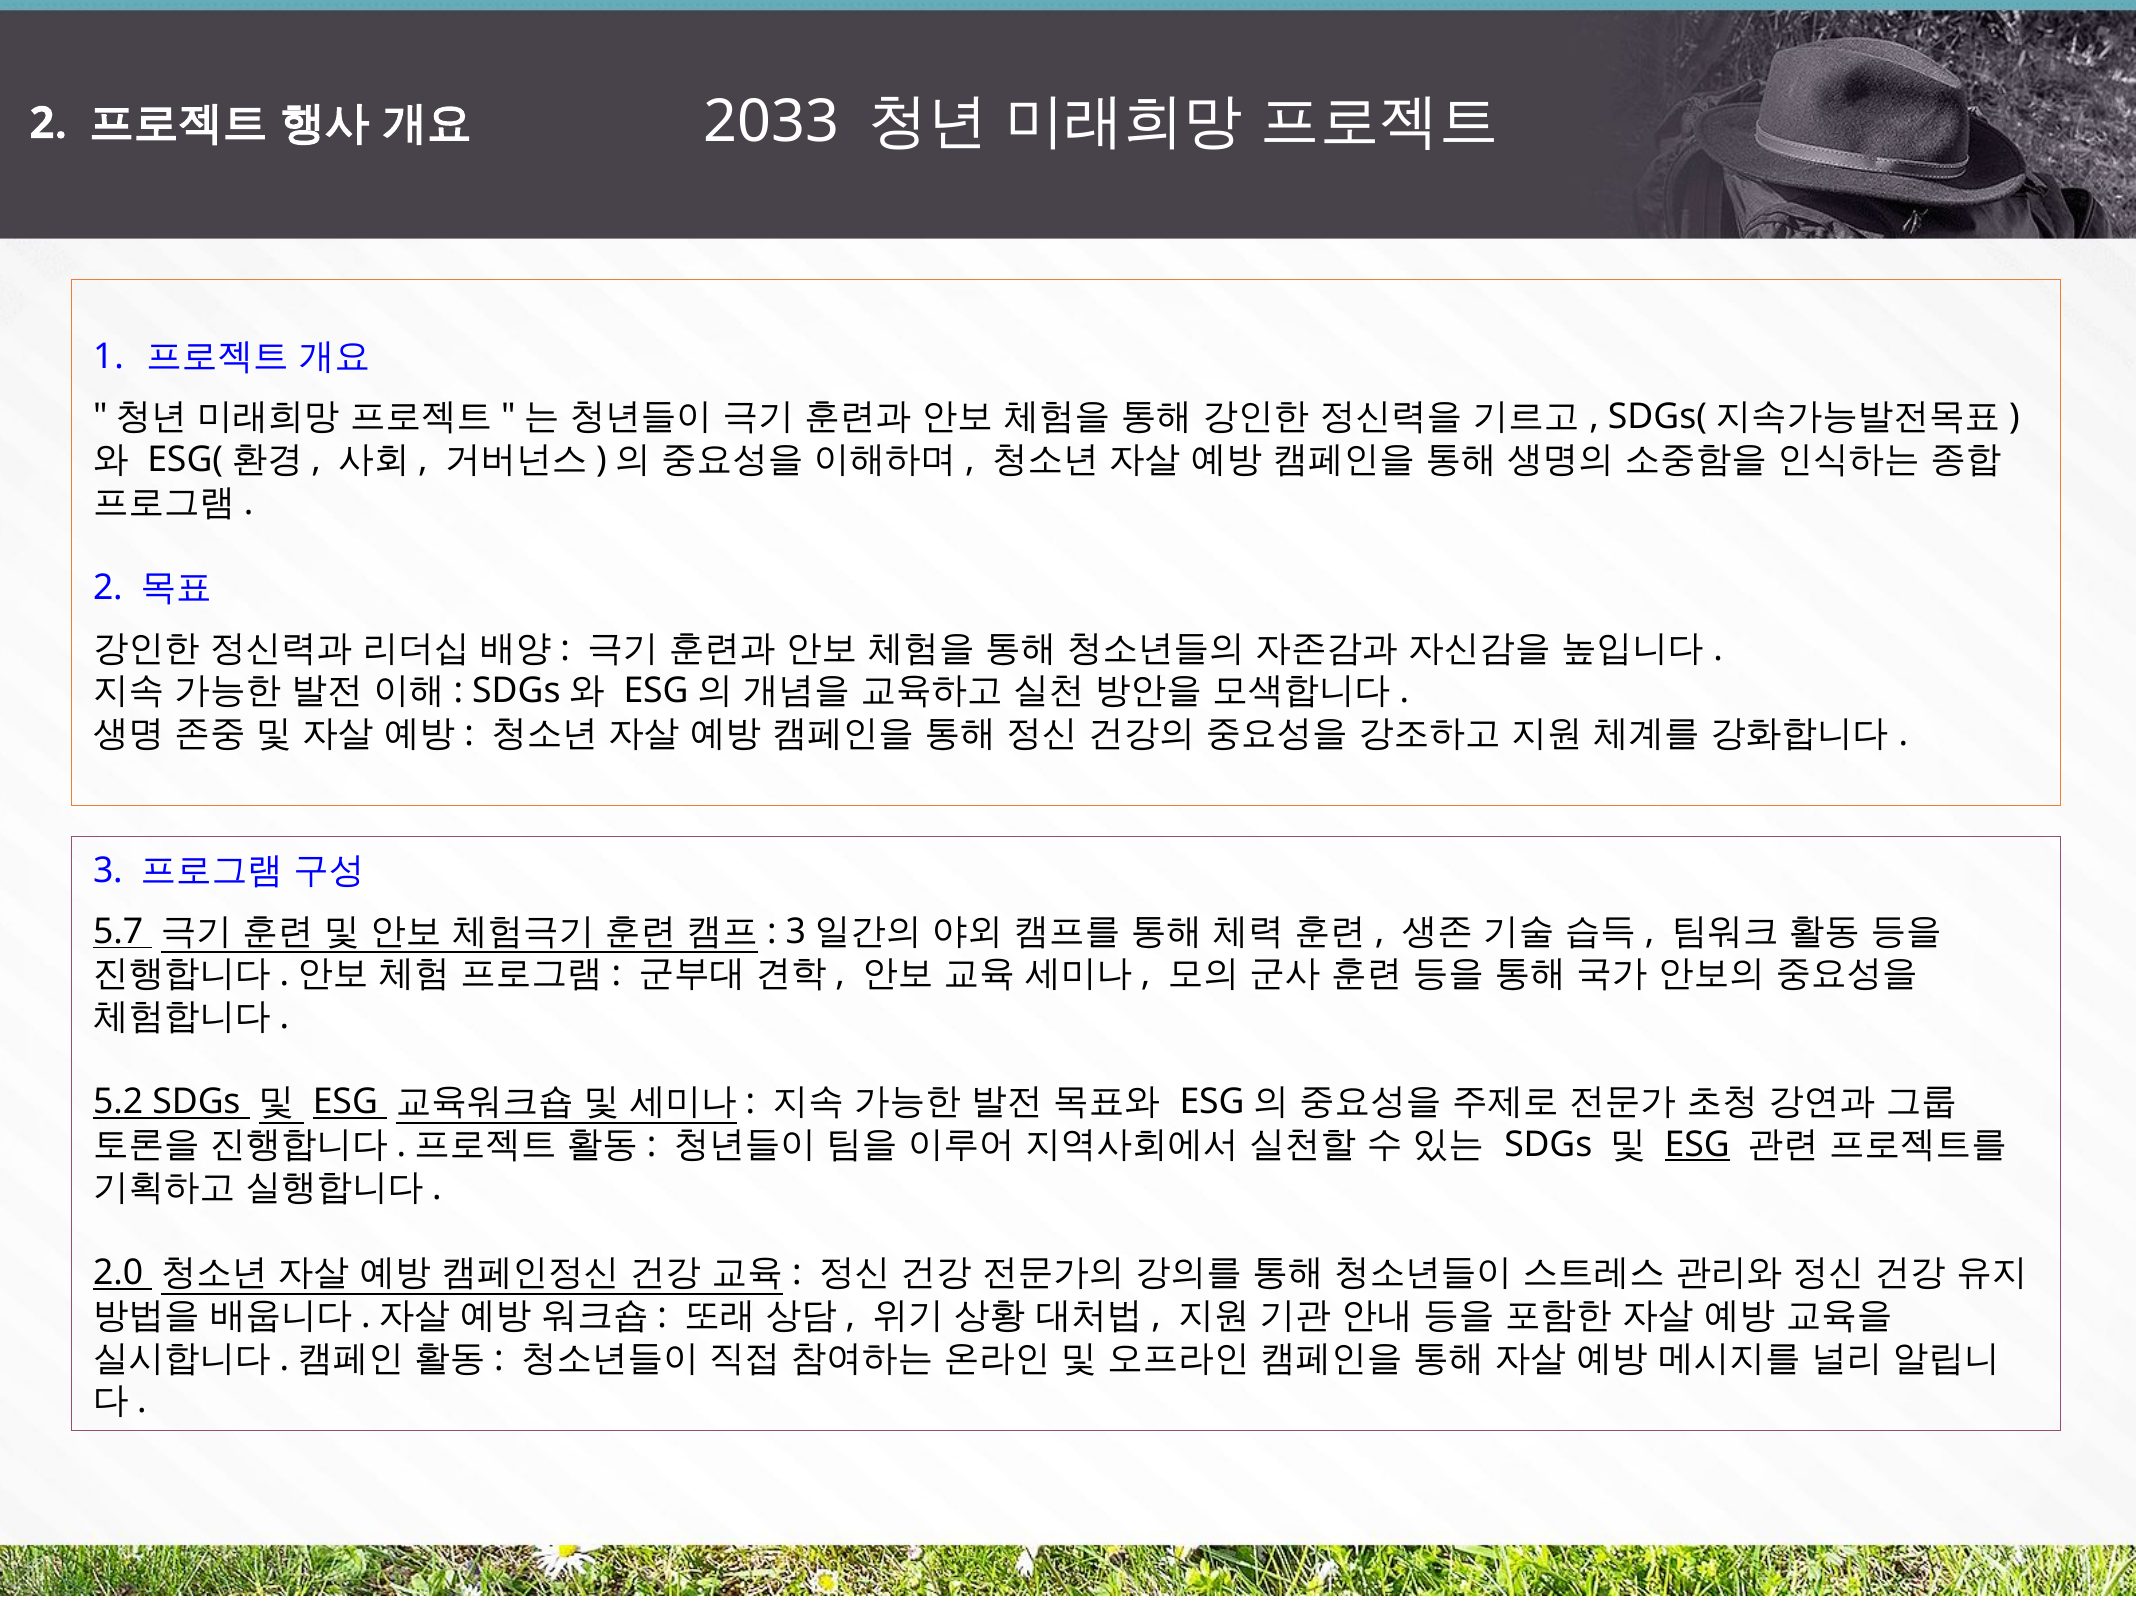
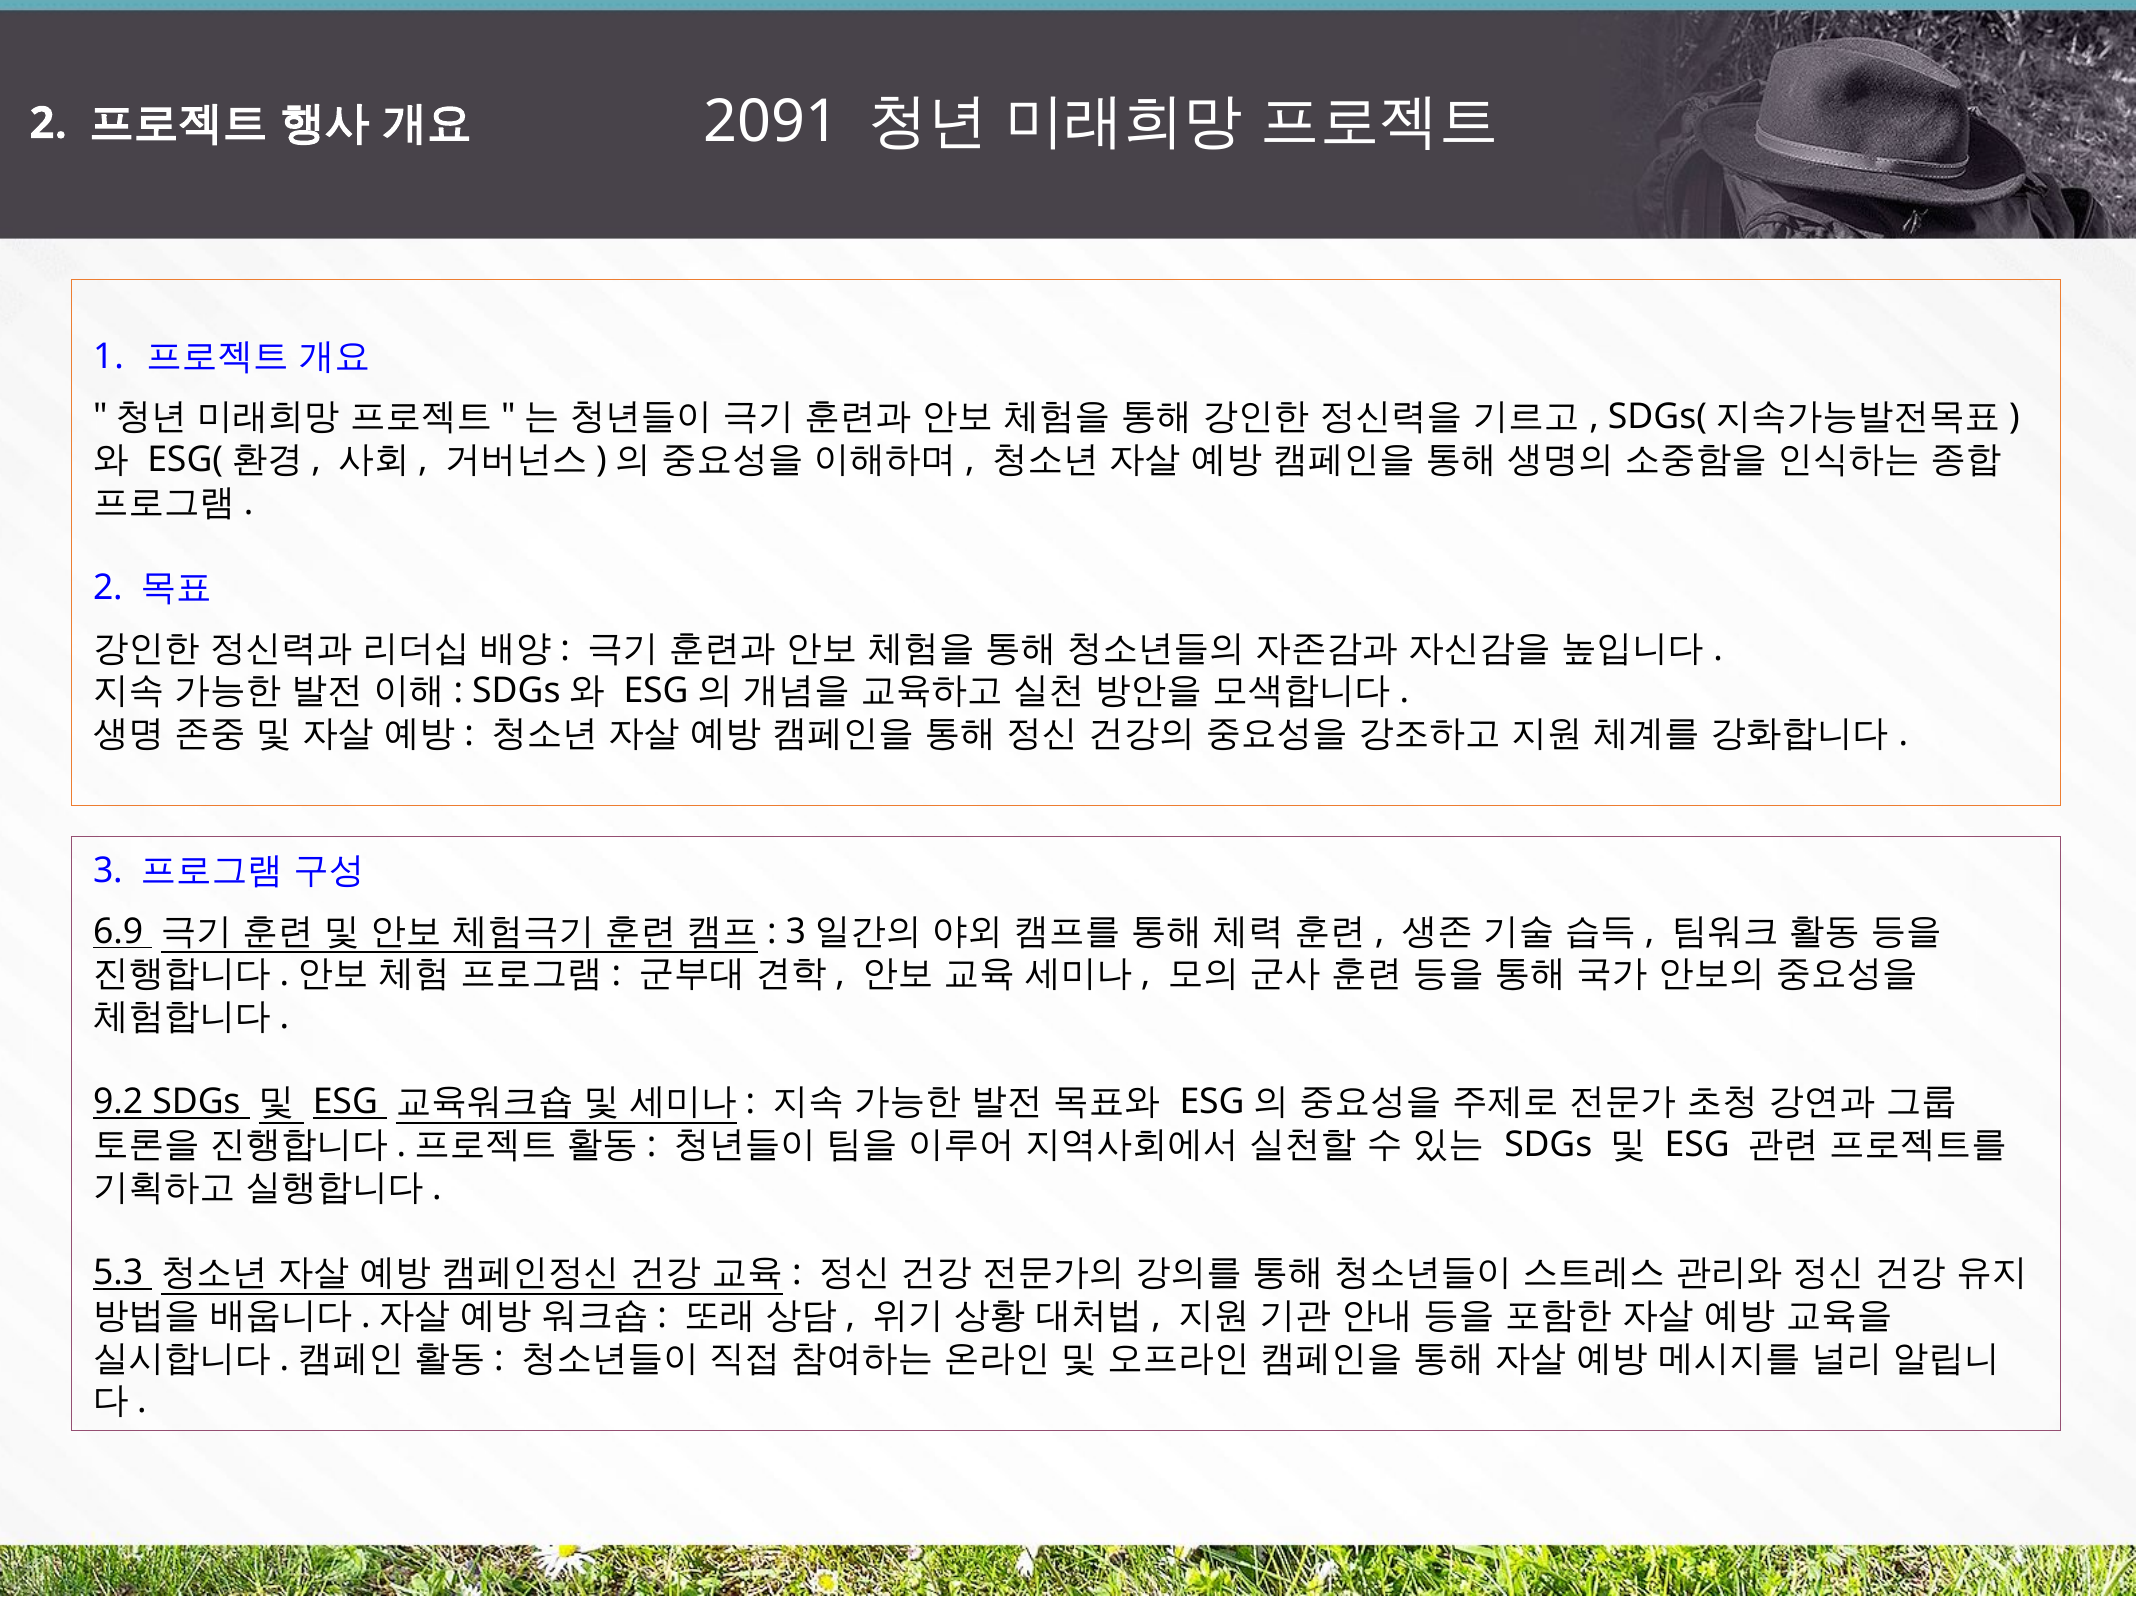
2033: 2033 -> 2091 (771, 122)
5.7: 5.7 -> 6.9 (118, 931)
5.2: 5.2 -> 9.2 (118, 1102)
ESG underline: present -> none (1697, 1145)
2.0: 2.0 -> 5.3 (118, 1273)
